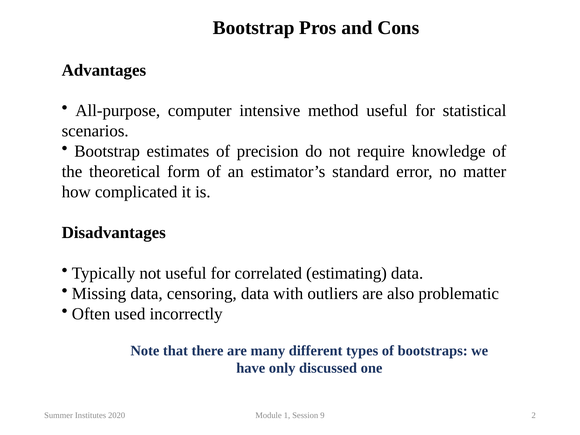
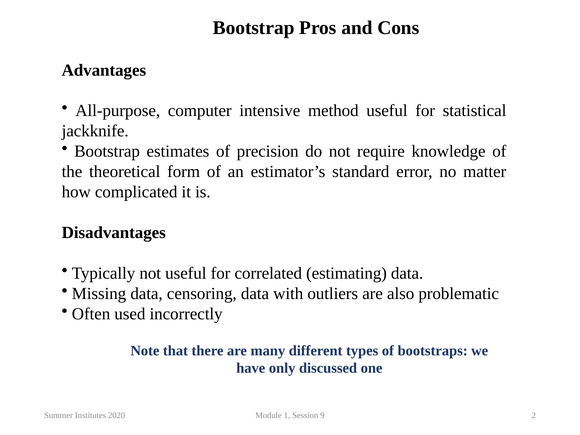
scenarios: scenarios -> jackknife (95, 131)
